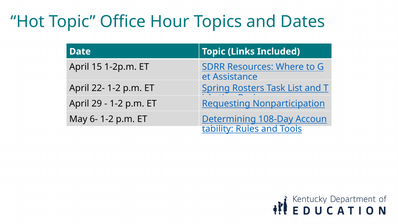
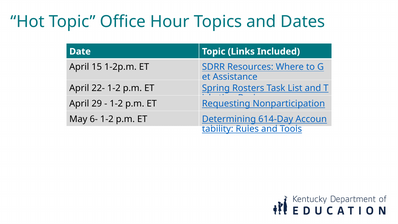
108-Day: 108-Day -> 614-Day (276, 119)
